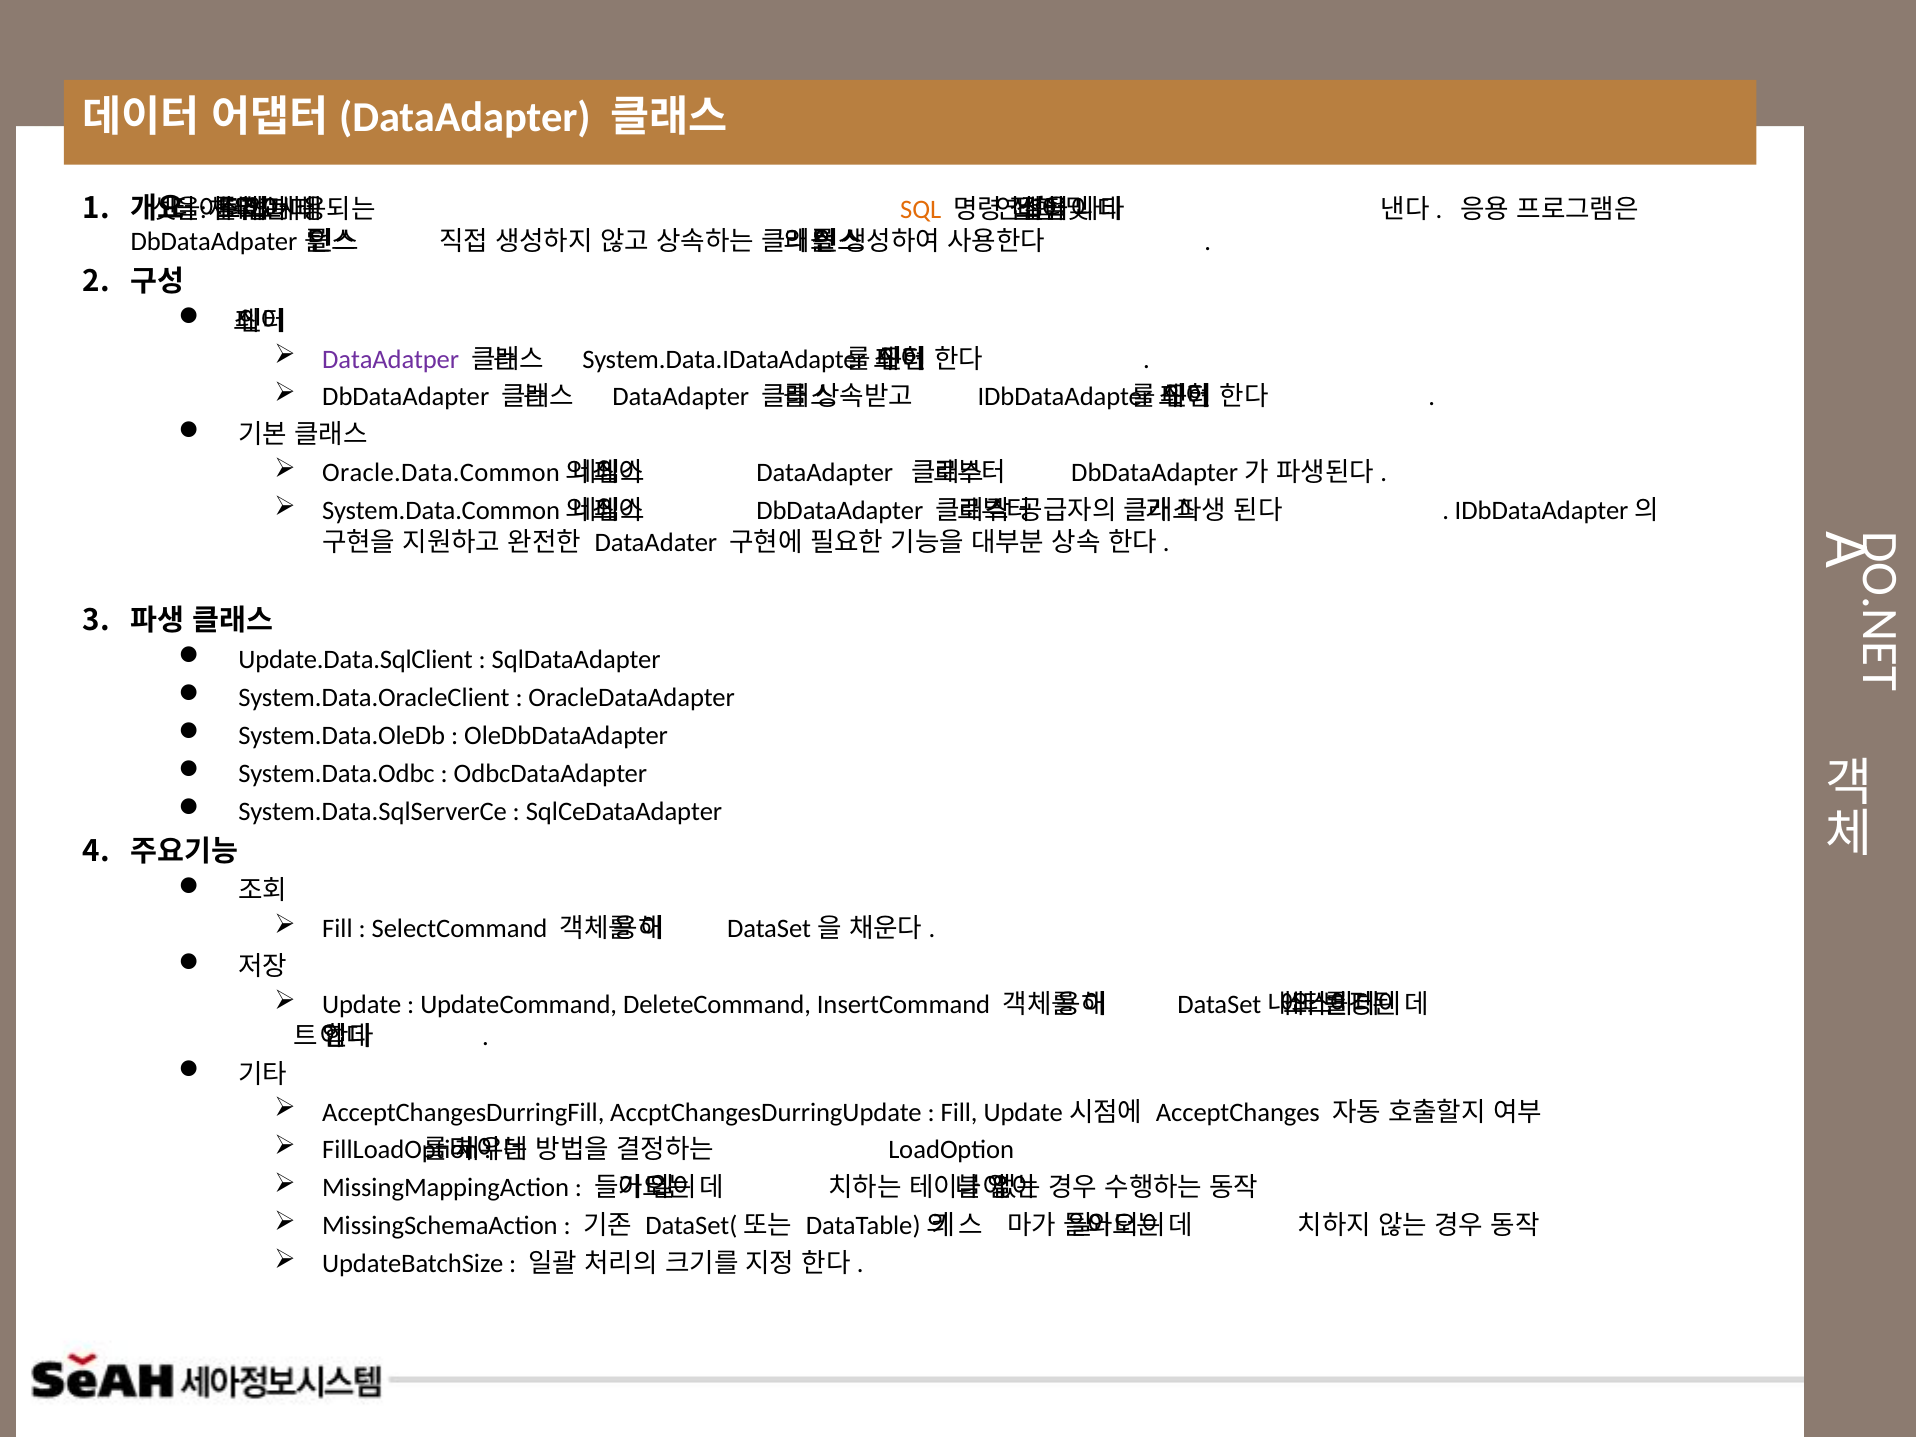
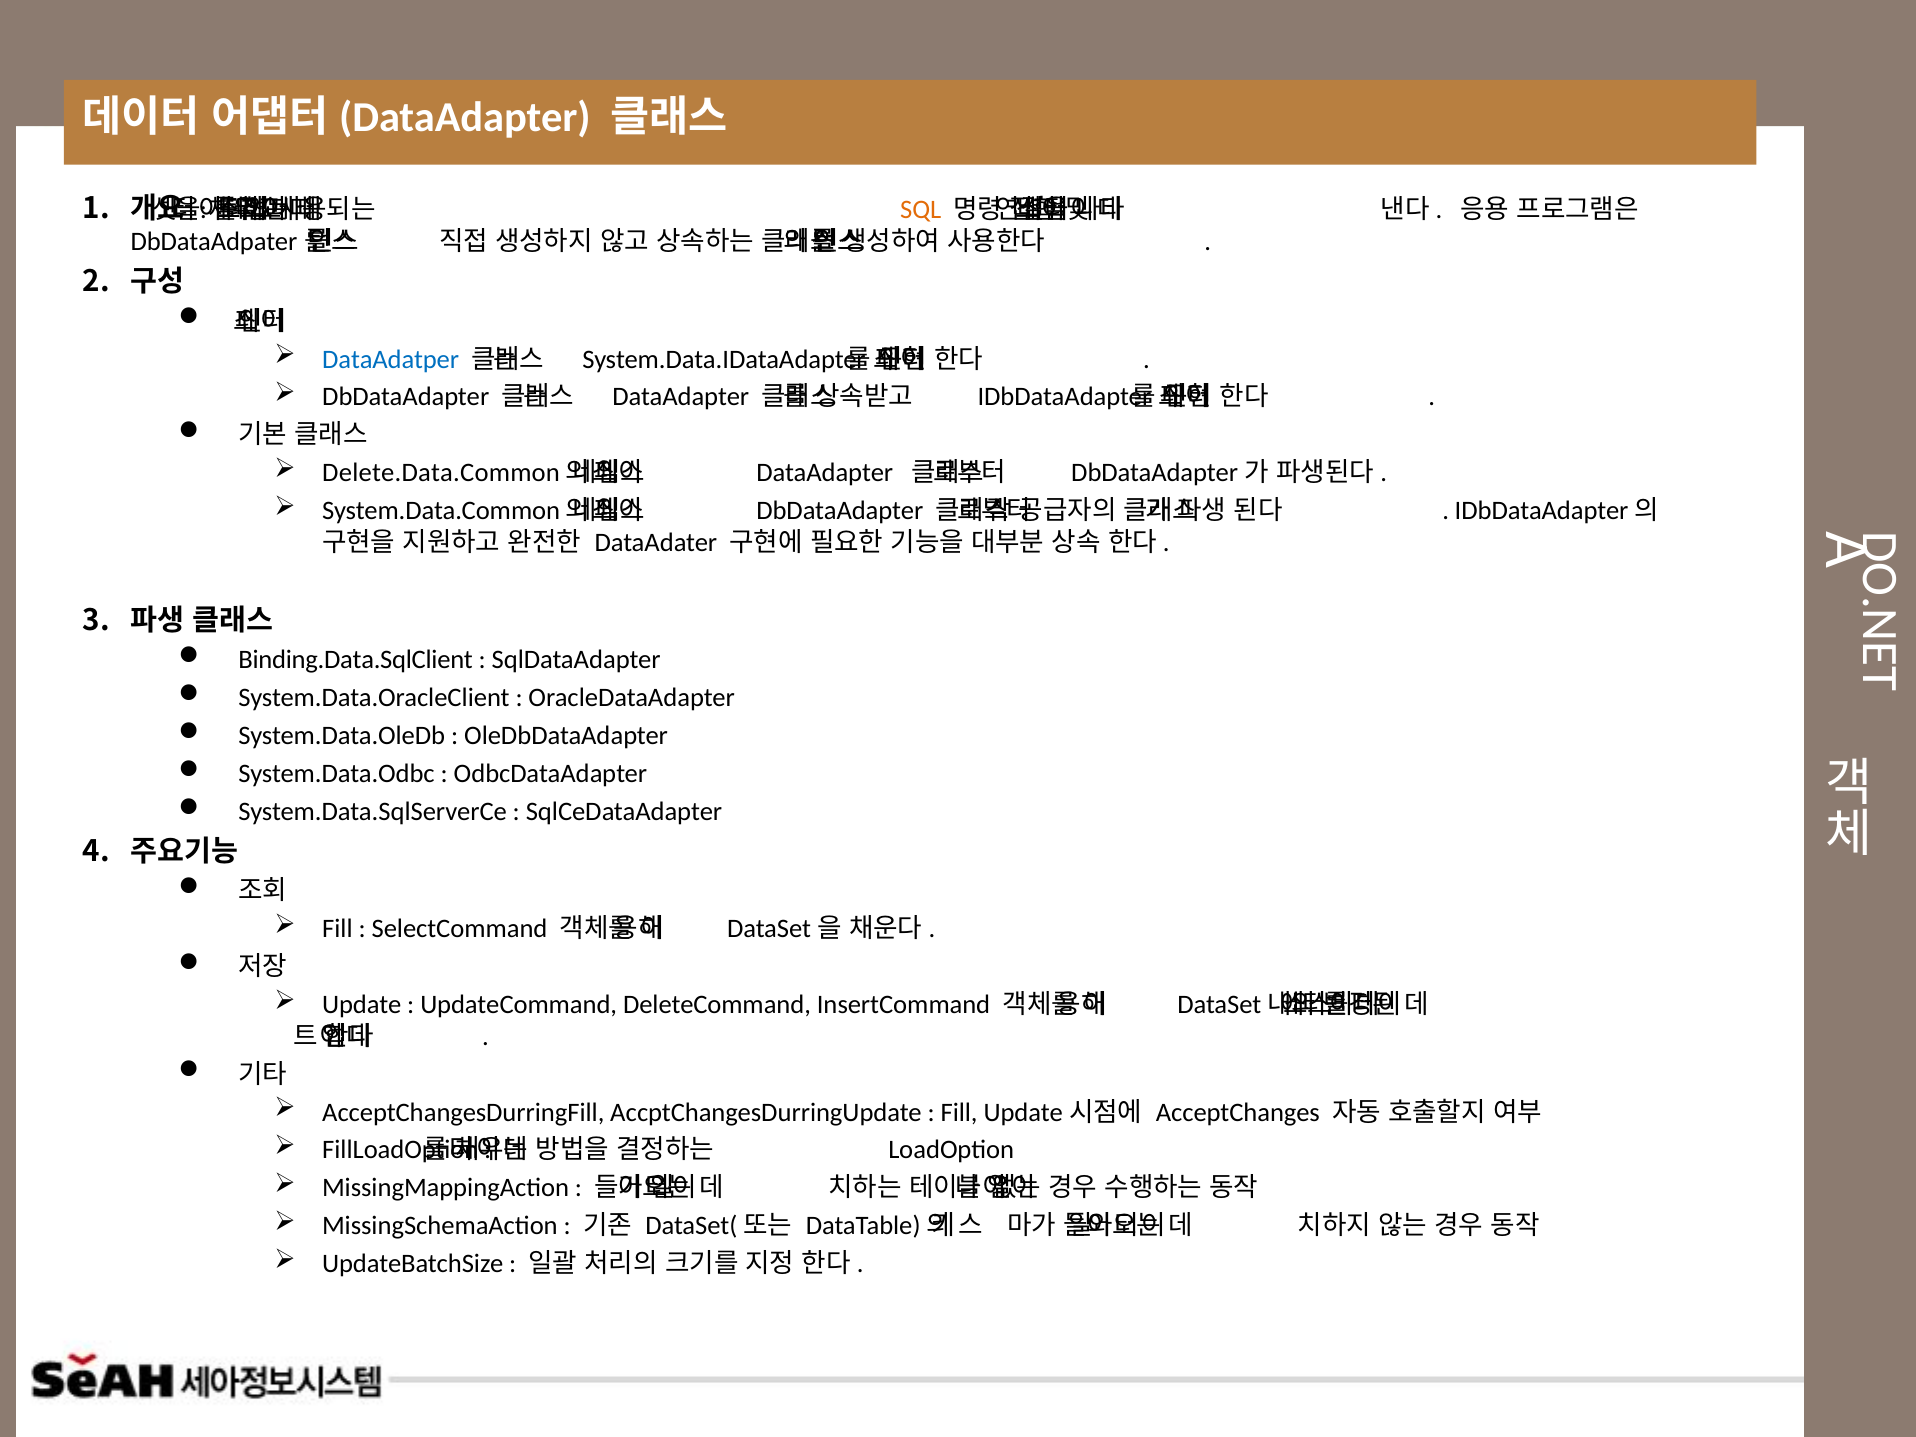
DataAdatper colour: purple -> blue (391, 359)
Oracle.Data.Common: Oracle.Data.Common -> Delete.Data.Common (441, 473)
Update.Data.SqlClient: Update.Data.SqlClient -> Binding.Data.SqlClient (356, 660)
